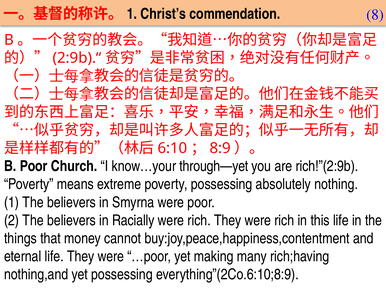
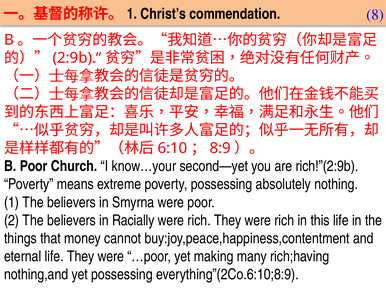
through—yet: through—yet -> second—yet (214, 166)
